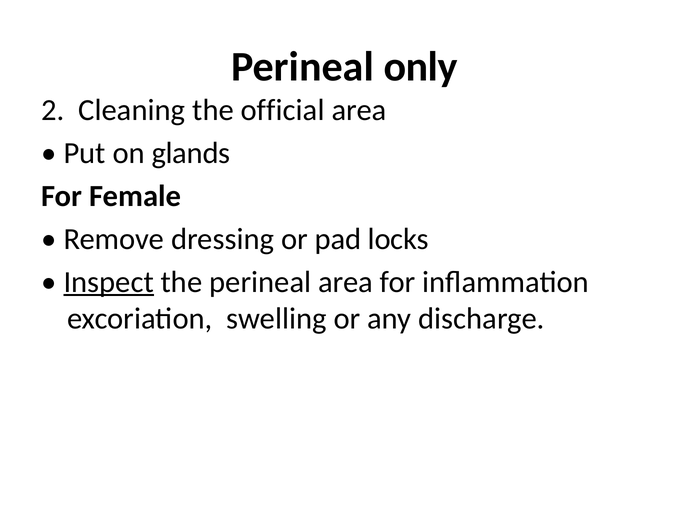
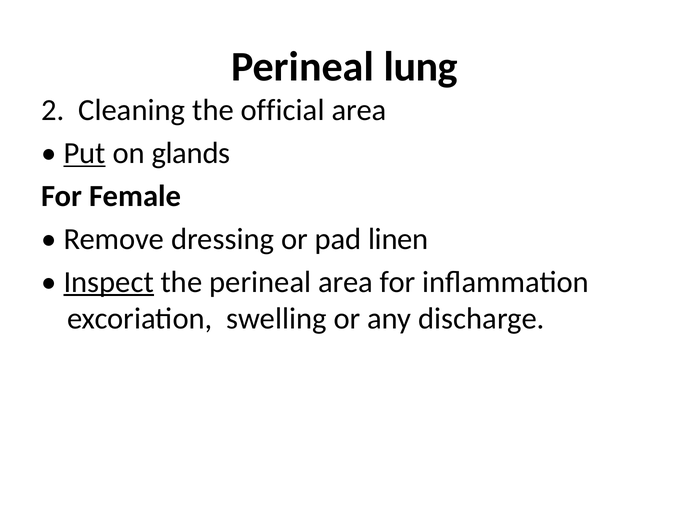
only: only -> lung (421, 67)
Put underline: none -> present (85, 153)
locks: locks -> linen (398, 239)
